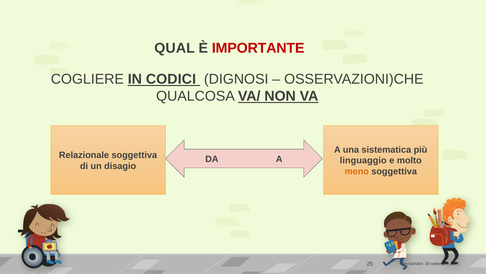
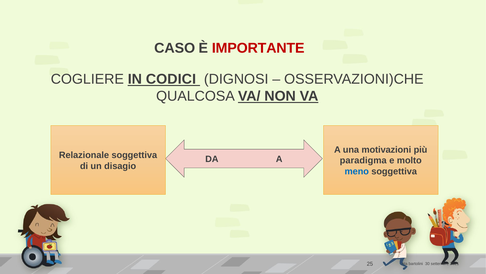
QUAL: QUAL -> CASO (175, 48)
sistematica: sistematica -> motivazioni (386, 149)
linguaggio: linguaggio -> paradigma (363, 160)
meno colour: orange -> blue (357, 171)
